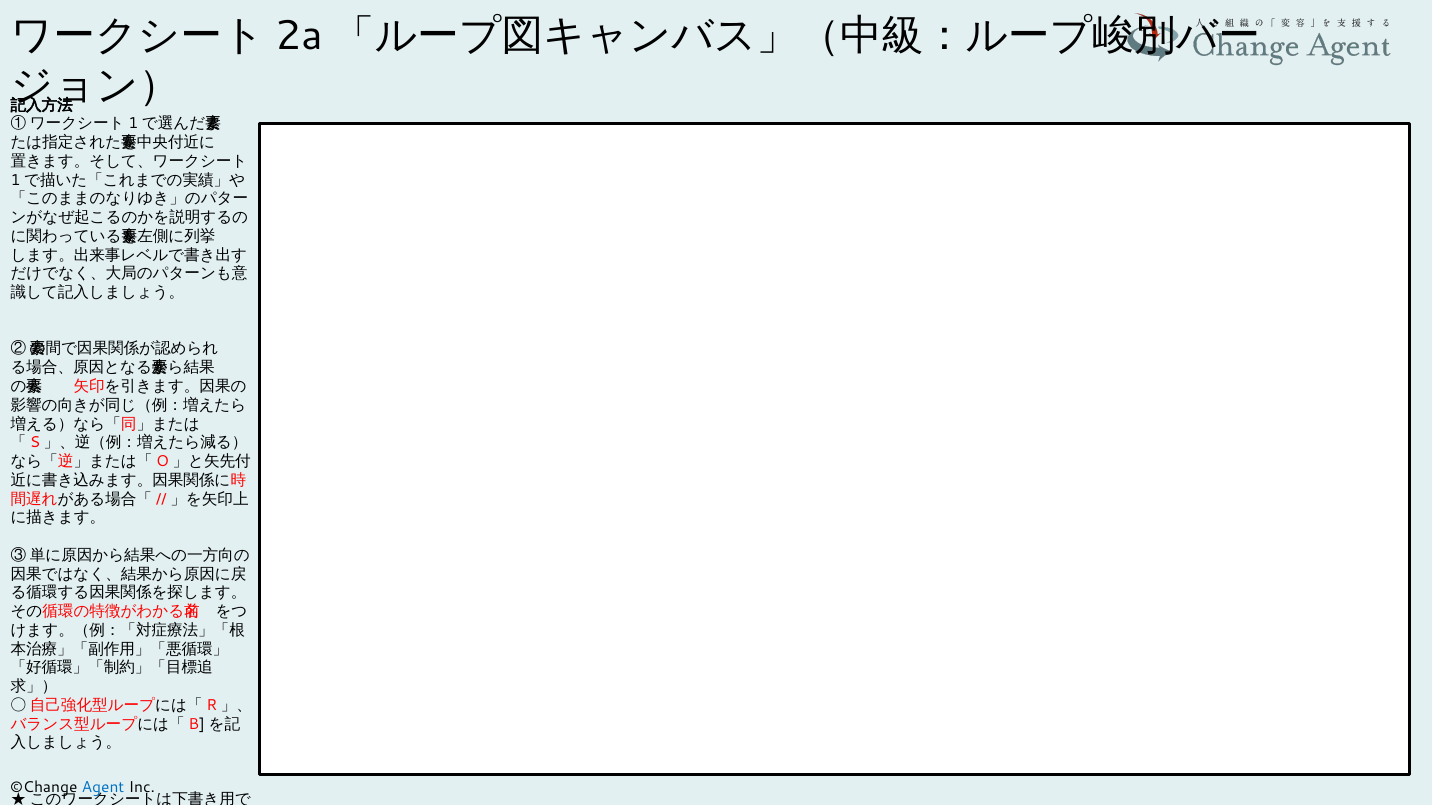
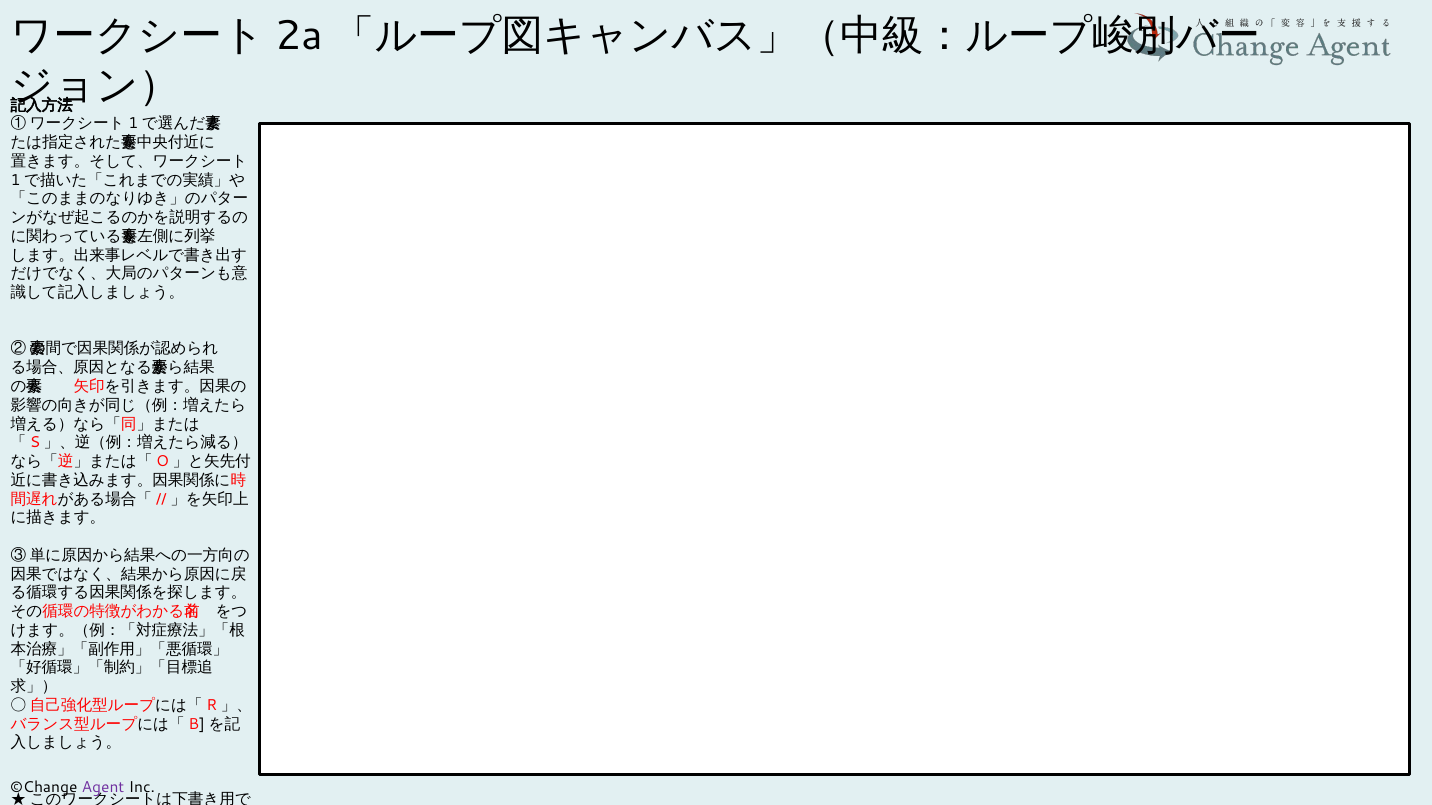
Agent colour: blue -> purple (103, 788)
